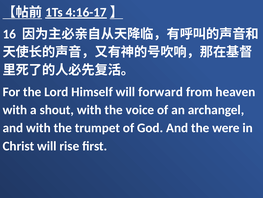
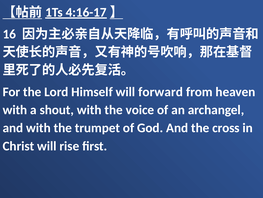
were: were -> cross (226, 128)
